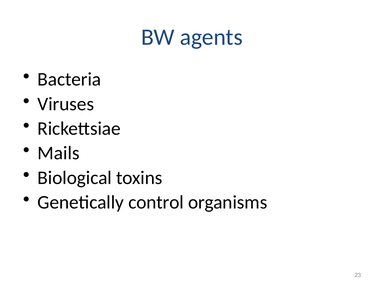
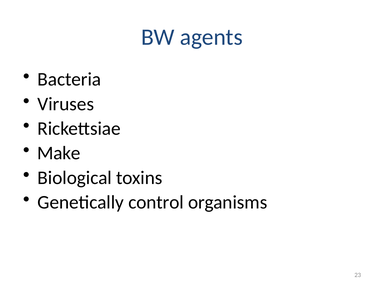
Mails: Mails -> Make (59, 153)
